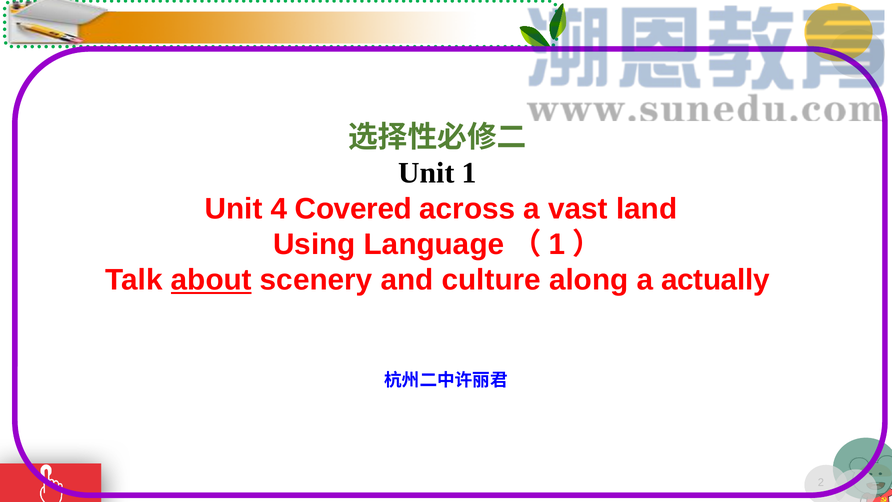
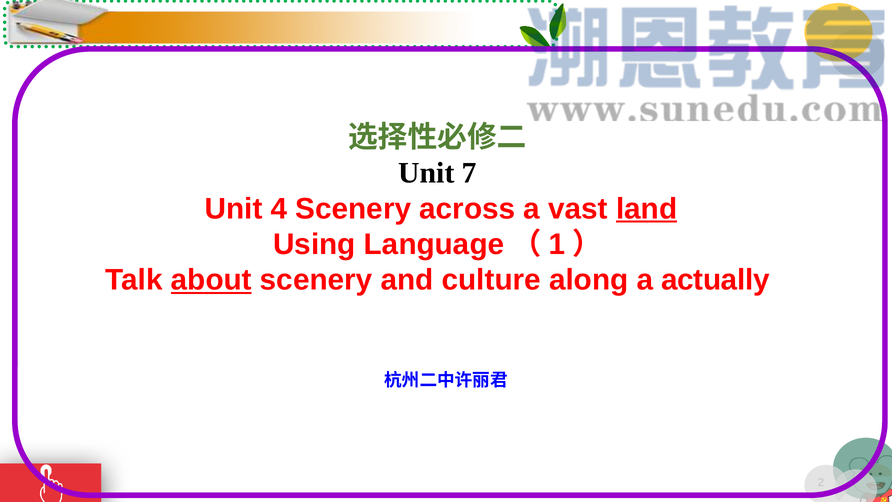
Unit 1: 1 -> 7 (469, 173)
4 Covered: Covered -> Scenery (353, 209)
land underline: none -> present (647, 209)
